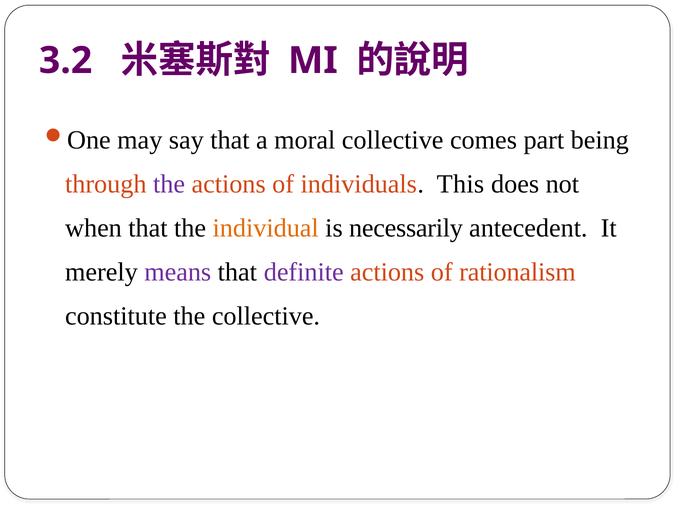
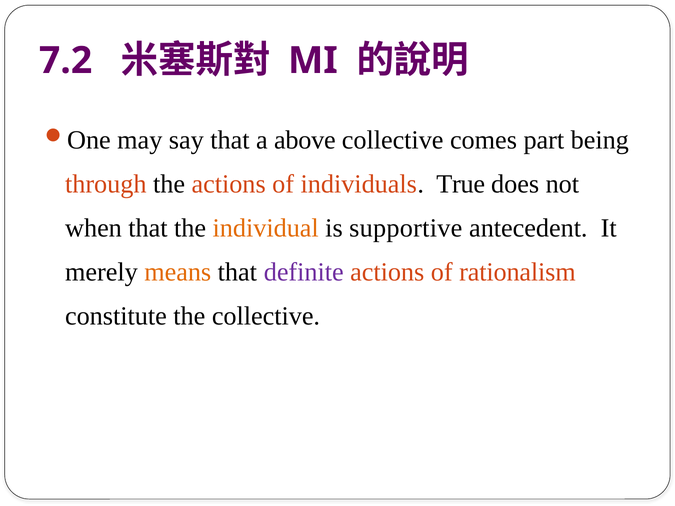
3.2: 3.2 -> 7.2 (66, 61)
moral: moral -> above (305, 140)
the colour: purple -> black (169, 184)
This: This -> True (461, 184)
necessarily: necessarily -> supportive (406, 228)
means colour: purple -> orange (178, 272)
